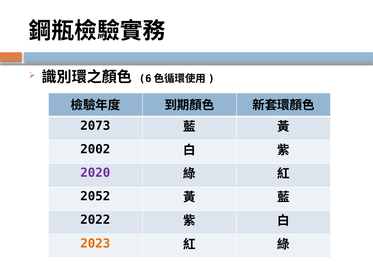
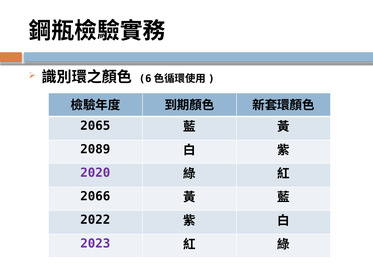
2073: 2073 -> 2065 (95, 126)
2002: 2002 -> 2089 (95, 149)
2052: 2052 -> 2066 (95, 196)
2023 colour: orange -> purple (95, 243)
